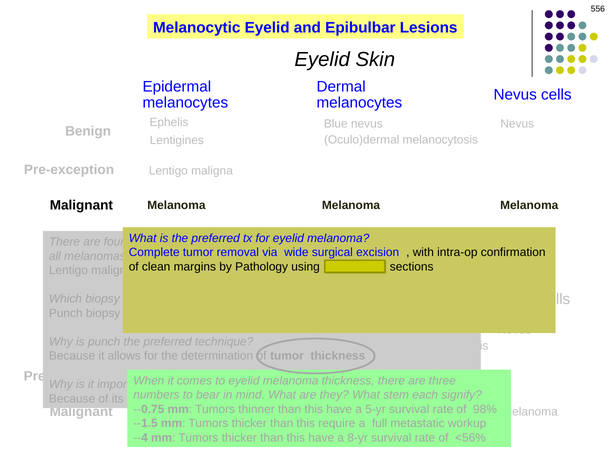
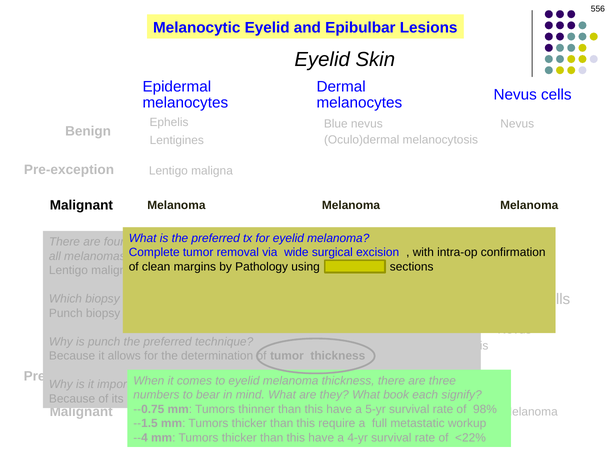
What stem: stem -> book (396, 395)
8-yr: 8-yr -> 4-yr (358, 438)
<56%: <56% -> <22% (470, 438)
